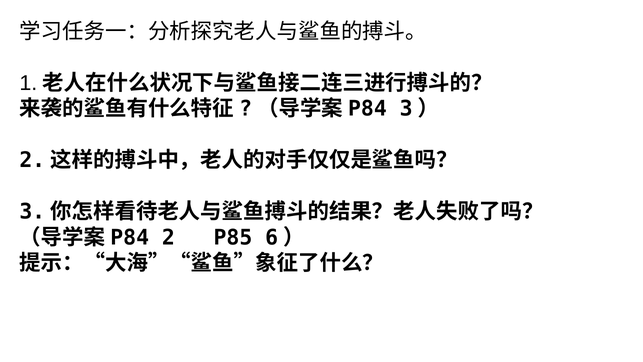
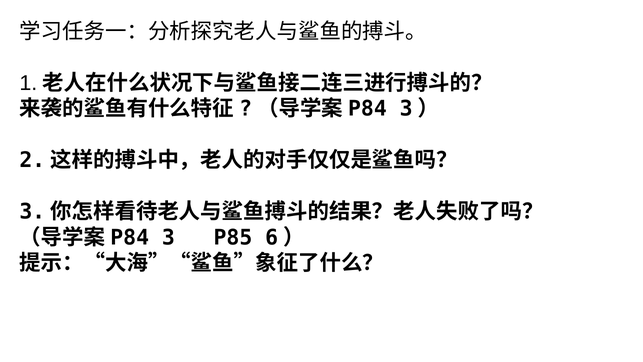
2: 2 -> 3 (168, 237)
